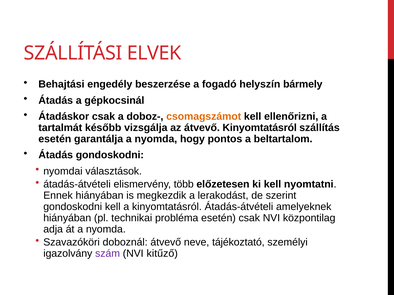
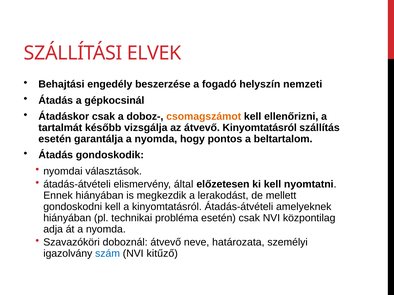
bármely: bármely -> nemzeti (303, 84)
Átadás gondoskodni: gondoskodni -> gondoskodik (110, 155)
több: több -> által (184, 185)
szerint: szerint -> mellett (281, 196)
tájékoztató: tájékoztató -> határozata (238, 243)
szám colour: purple -> blue (108, 254)
